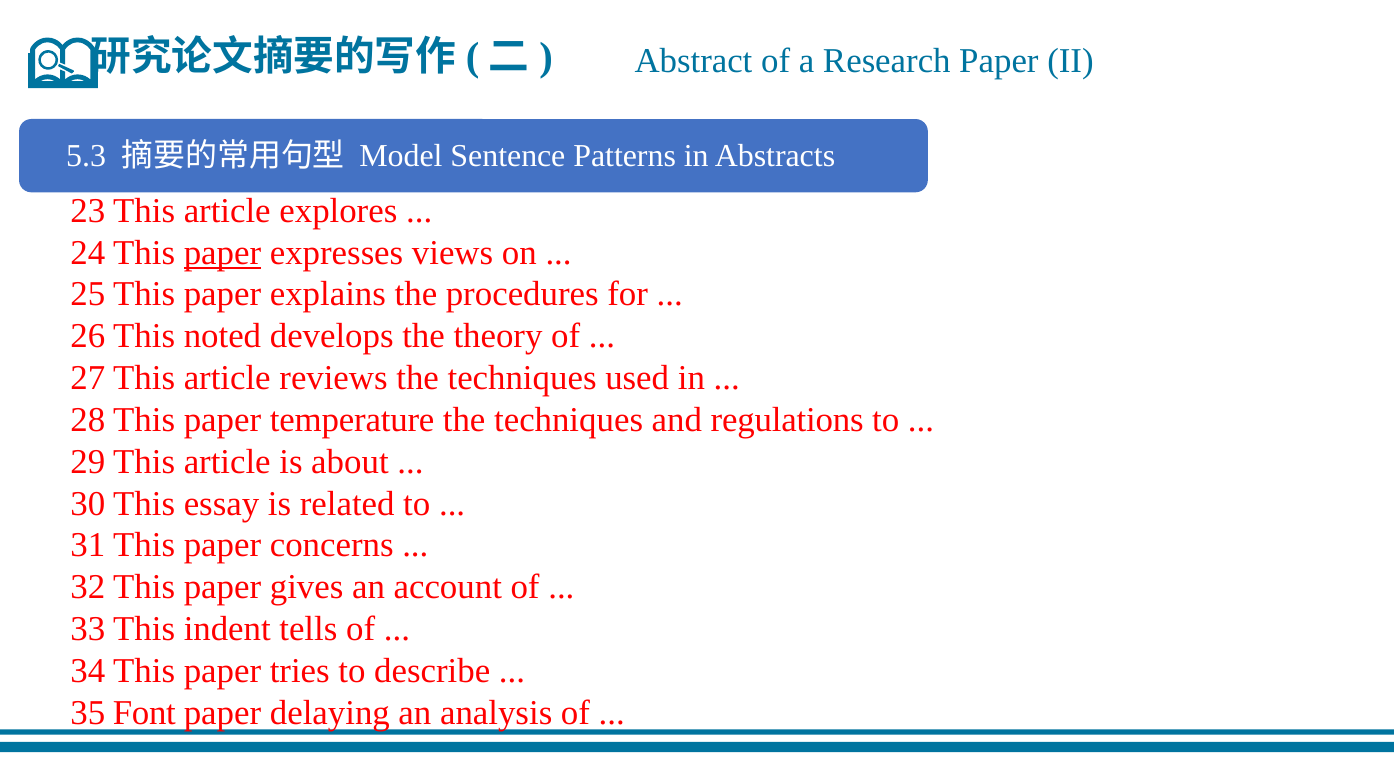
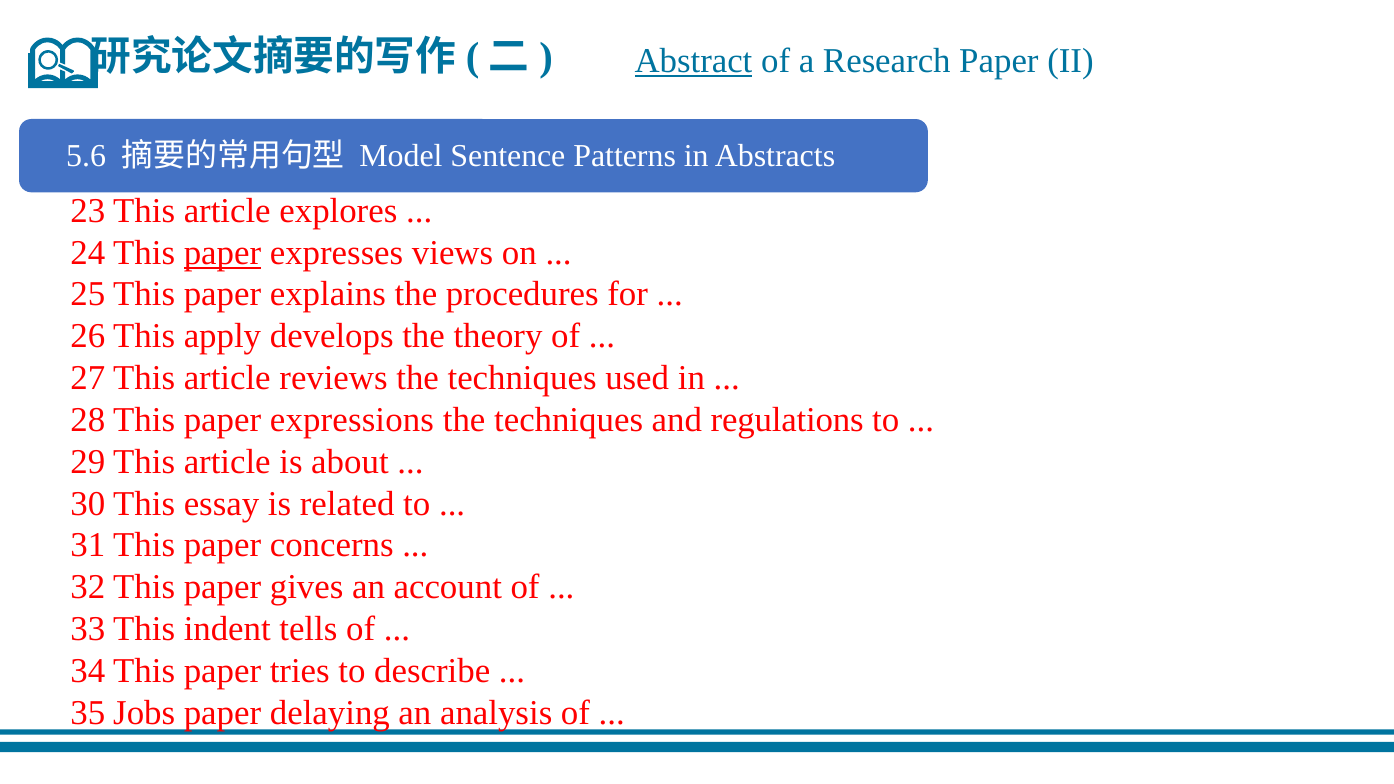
Abstract underline: none -> present (693, 61)
5.3: 5.3 -> 5.6 (86, 156)
noted: noted -> apply (222, 336)
temperature: temperature -> expressions (352, 420)
Font: Font -> Jobs (144, 713)
